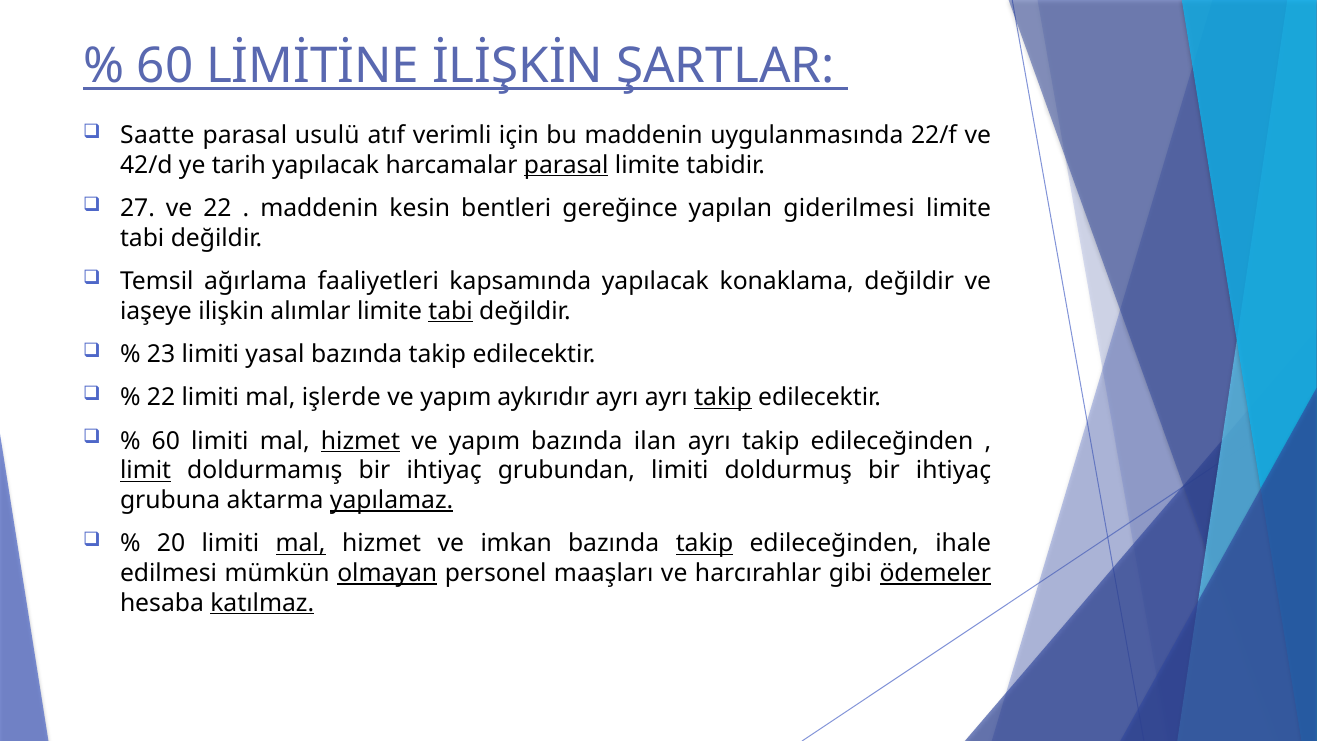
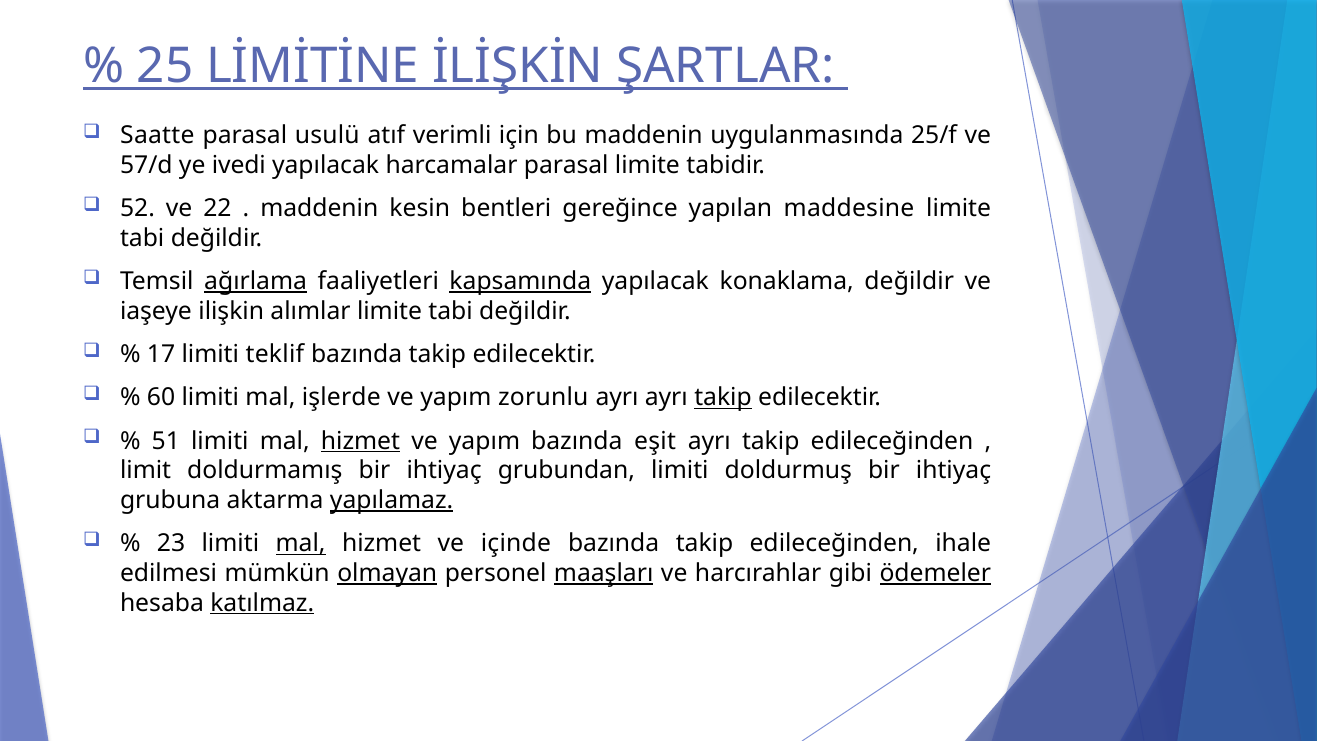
60: 60 -> 25 (165, 66)
22/f: 22/f -> 25/f (934, 135)
42/d: 42/d -> 57/d (146, 165)
tarih: tarih -> ivedi (239, 165)
parasal underline: present -> none (566, 165)
27: 27 -> 52 (137, 208)
giderilmesi: giderilmesi -> maddesine (849, 208)
ağırlama underline: none -> present (256, 281)
kapsamında underline: none -> present (520, 281)
tabi underline: present -> none (451, 311)
23: 23 -> 17 (161, 354)
yasal: yasal -> teklif (275, 354)
22: 22 -> 60 (161, 398)
aykırıdır: aykırıdır -> zorunlu (543, 398)
60: 60 -> 51 (166, 441)
ilan: ilan -> eşit (655, 441)
limit underline: present -> none (146, 471)
20: 20 -> 23 (171, 544)
imkan: imkan -> içinde (516, 544)
takip underline: present -> none (705, 544)
maaşları underline: none -> present (604, 573)
